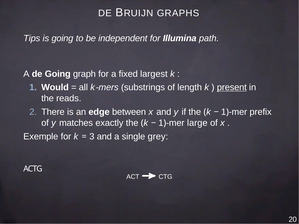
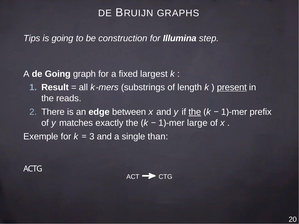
independent: independent -> construction (123, 38)
path: path -> step (209, 38)
Would: Would -> Result (55, 88)
the underline: none -> present (195, 112)
grey: grey -> than (158, 137)
